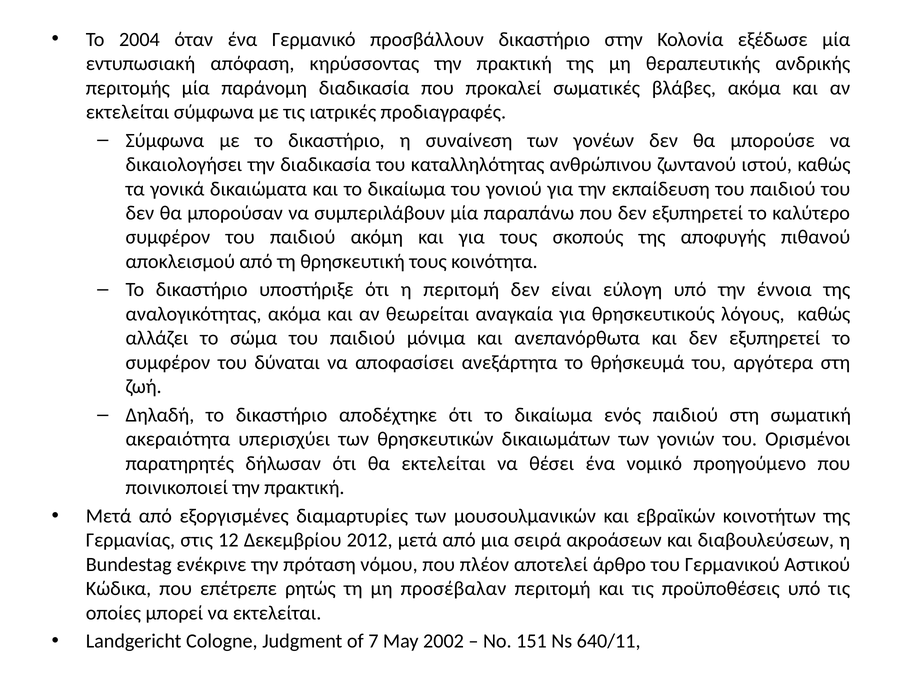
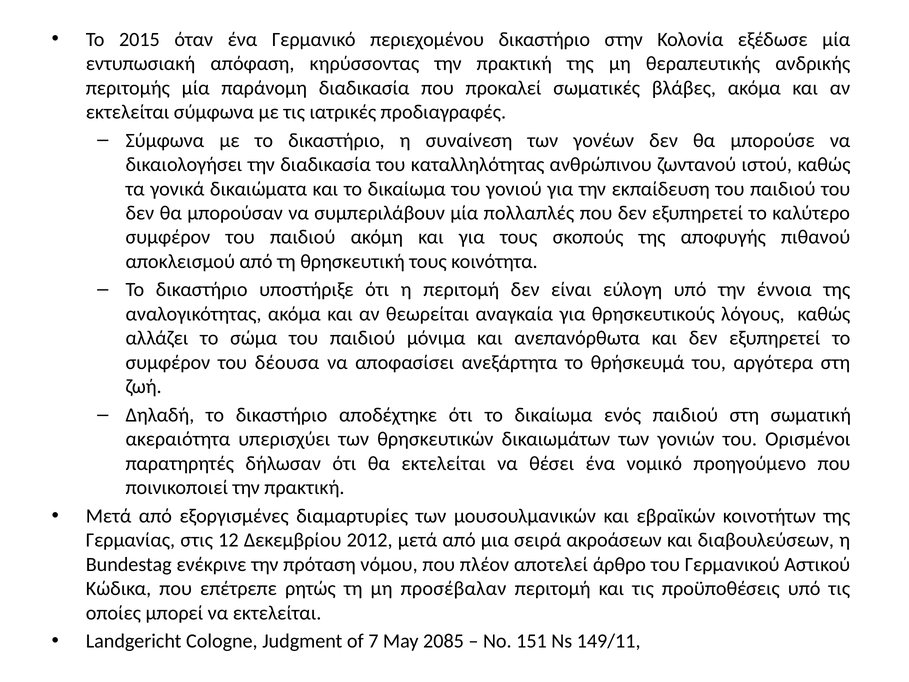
2004: 2004 -> 2015 (139, 39)
προσβάλλουν: προσβάλλουν -> περιεχομένου (427, 39)
παραπάνω: παραπάνω -> πολλαπλές (529, 213)
δύναται: δύναται -> δέουσα (287, 362)
2002: 2002 -> 2085 (443, 641)
640/11: 640/11 -> 149/11 (609, 641)
